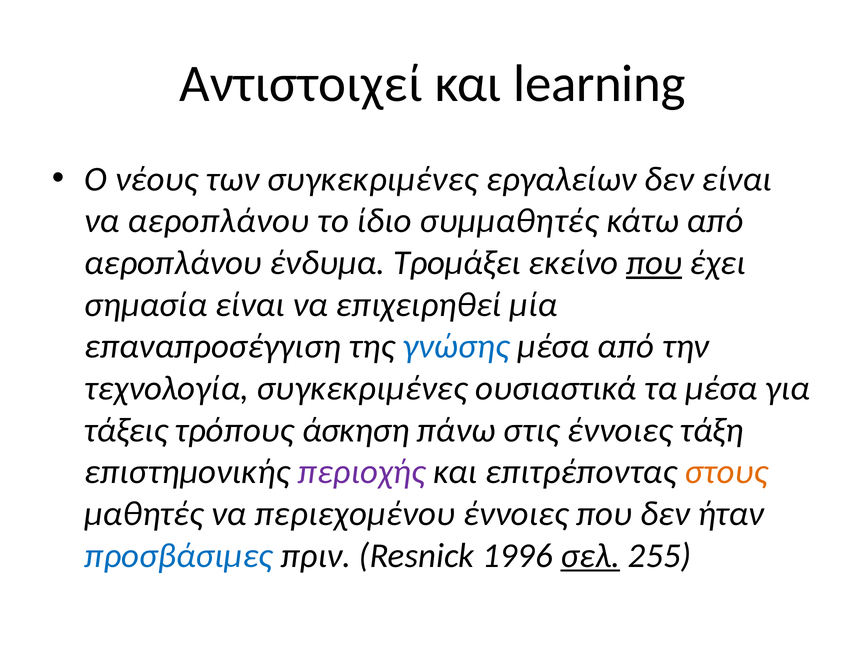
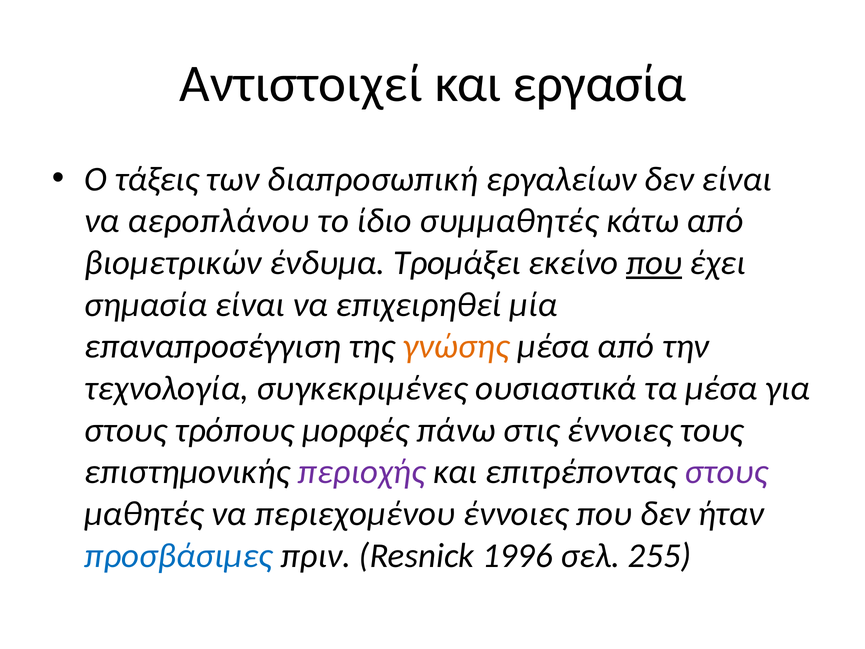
learning: learning -> εργασία (600, 84)
νέους: νέους -> τάξεις (157, 179)
των συγκεκριμένες: συγκεκριμένες -> διαπροσωπική (373, 179)
αεροπλάνου: αεροπλάνου -> βιομετρικών (173, 263)
γνώσης colour: blue -> orange (456, 346)
τάξεις: τάξεις -> στους (126, 430)
άσκηση: άσκηση -> μορφές (356, 430)
τάξη: τάξη -> τους (712, 430)
στους colour: orange -> purple (726, 472)
σελ underline: present -> none (590, 555)
